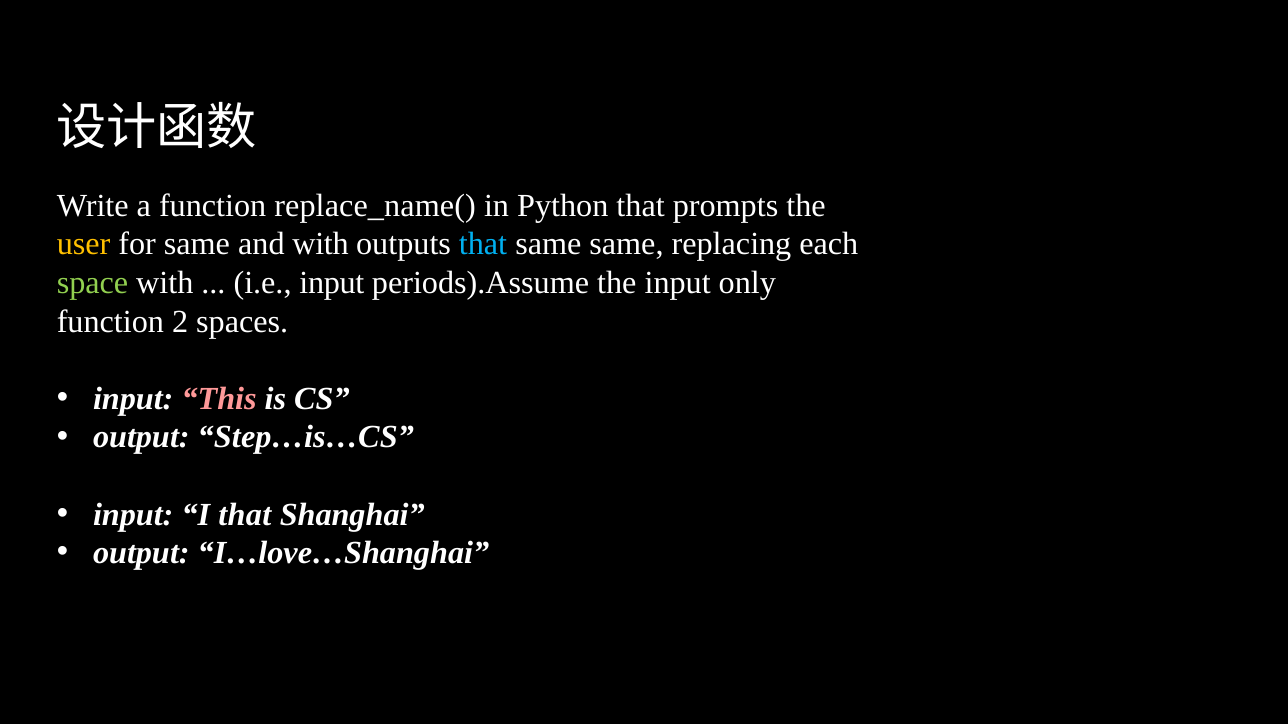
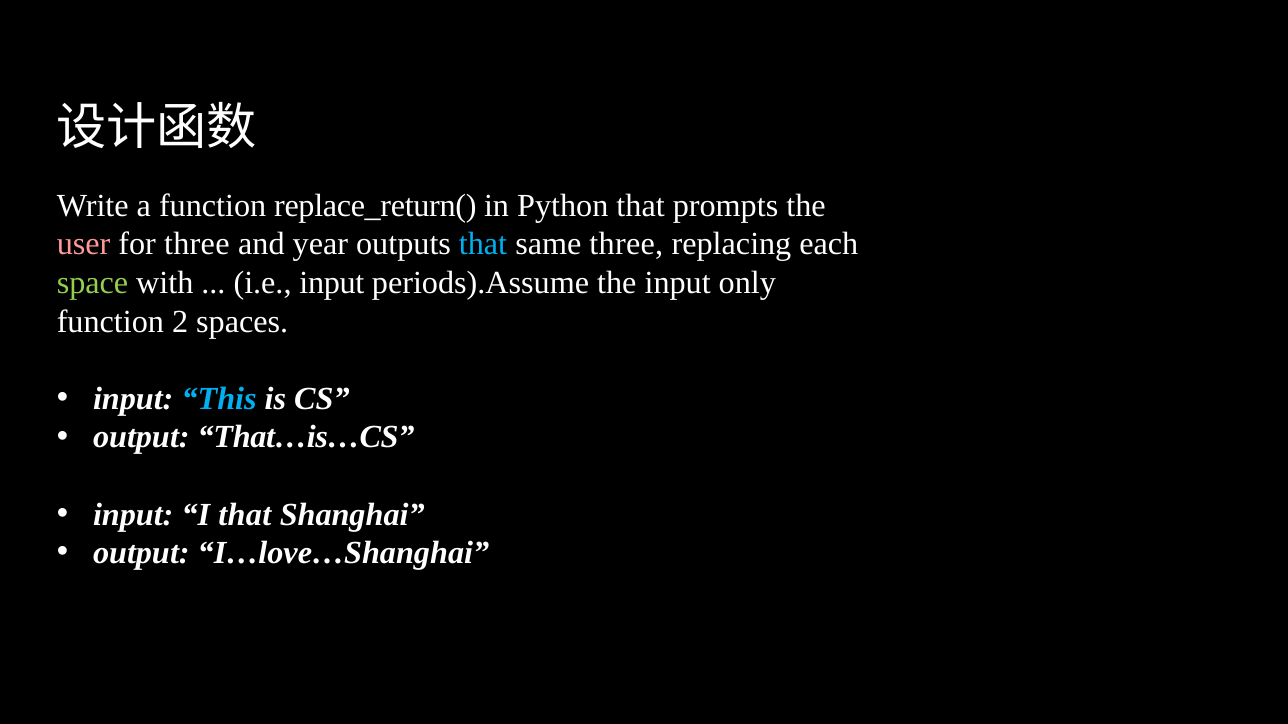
replace_name(: replace_name( -> replace_return( (375, 206)
user colour: yellow -> pink (84, 244)
for same: same -> three (197, 244)
and with: with -> year (320, 244)
same same: same -> three (626, 244)
This colour: pink -> light blue (219, 399)
Step…is…CS: Step…is…CS -> That…is…CS (306, 438)
